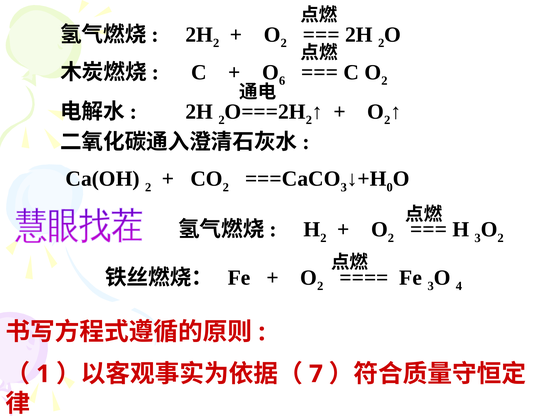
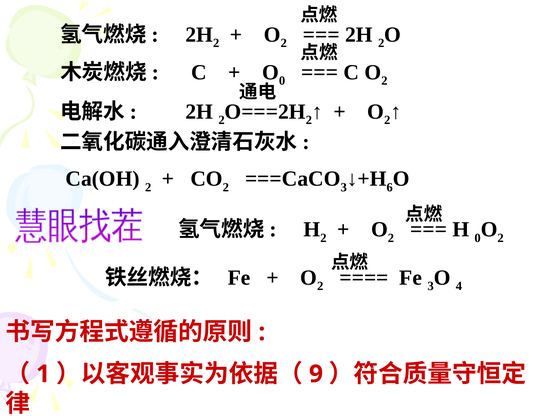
6: 6 -> 0 (282, 81)
0: 0 -> 6 (390, 187)
H 3: 3 -> 0 (478, 238)
7: 7 -> 9 (316, 374)
